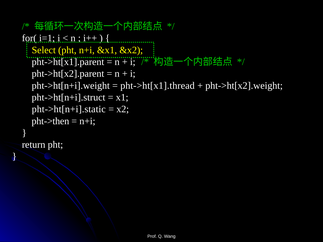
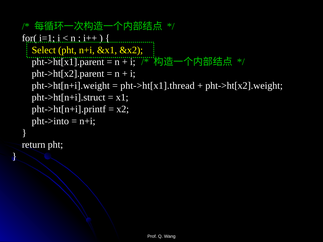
pht->ht[n+i].static: pht->ht[n+i].static -> pht->ht[n+i].printf (69, 109)
pht->then: pht->then -> pht->into (50, 121)
